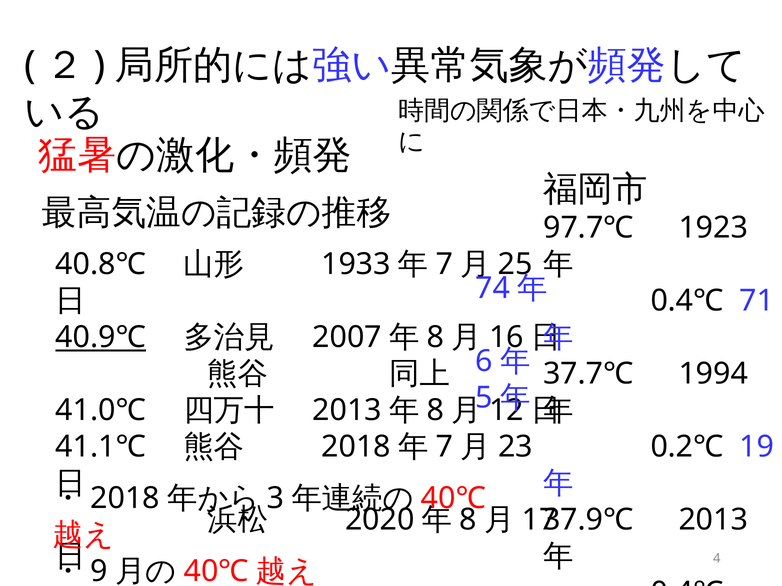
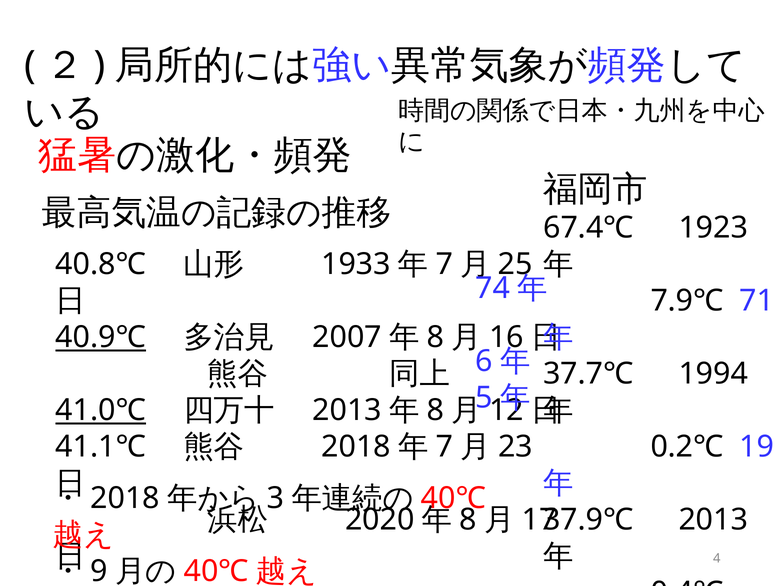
97.7℃: 97.7℃ -> 67.4℃ (588, 228)
0.4℃: 0.4℃ -> 7.9℃ (687, 301)
41.0℃ underline: none -> present (101, 411)
